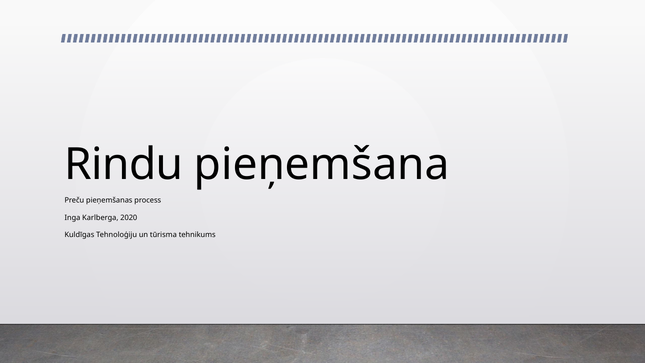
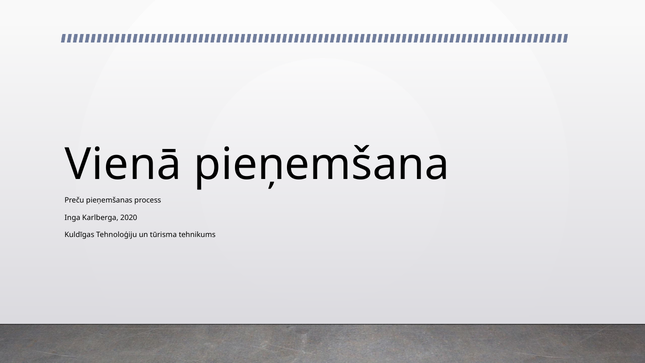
Rindu: Rindu -> Vienā (123, 164)
